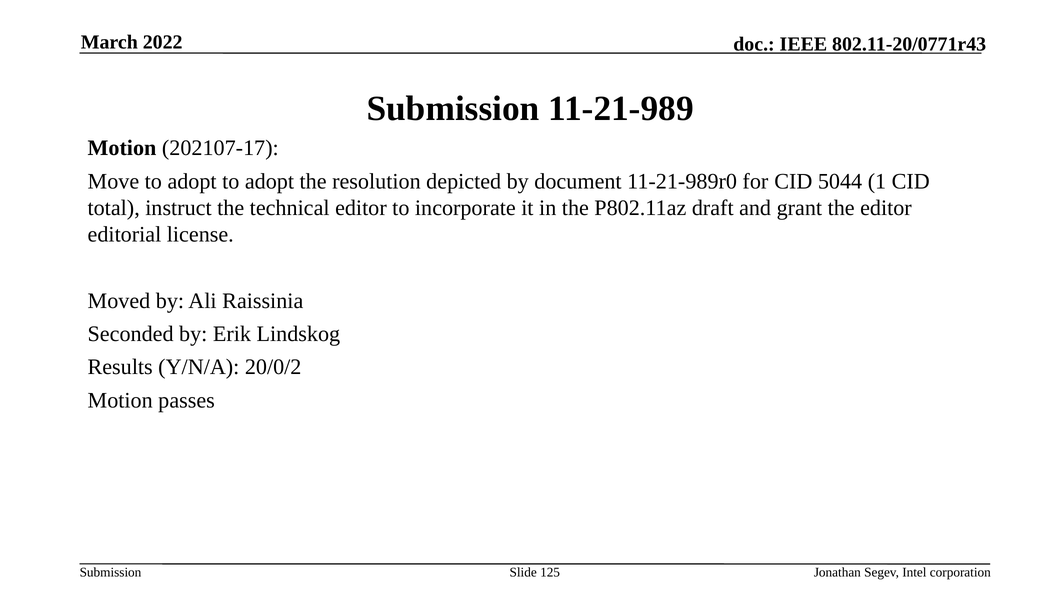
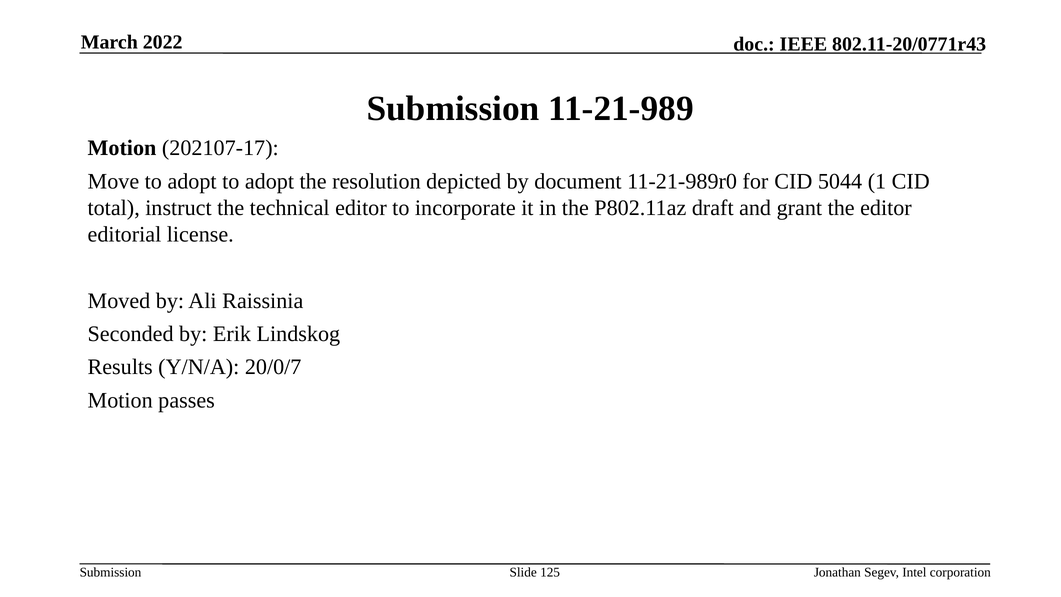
20/0/2: 20/0/2 -> 20/0/7 (273, 367)
